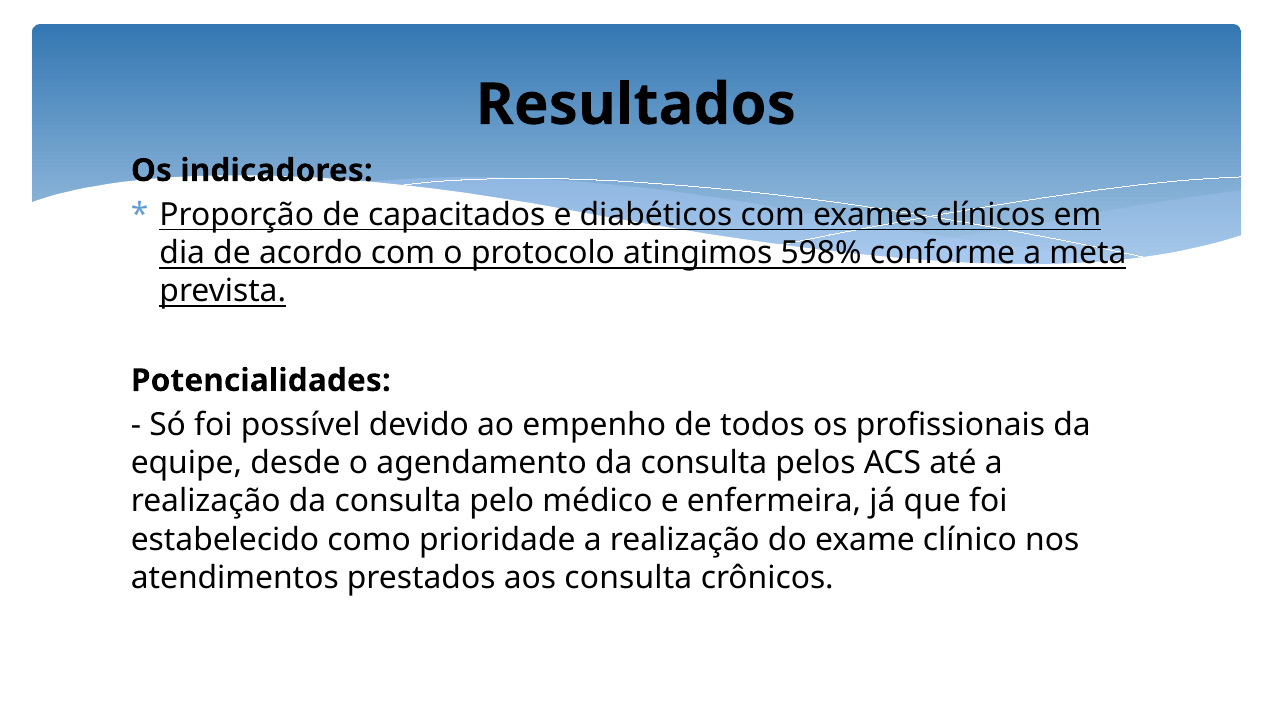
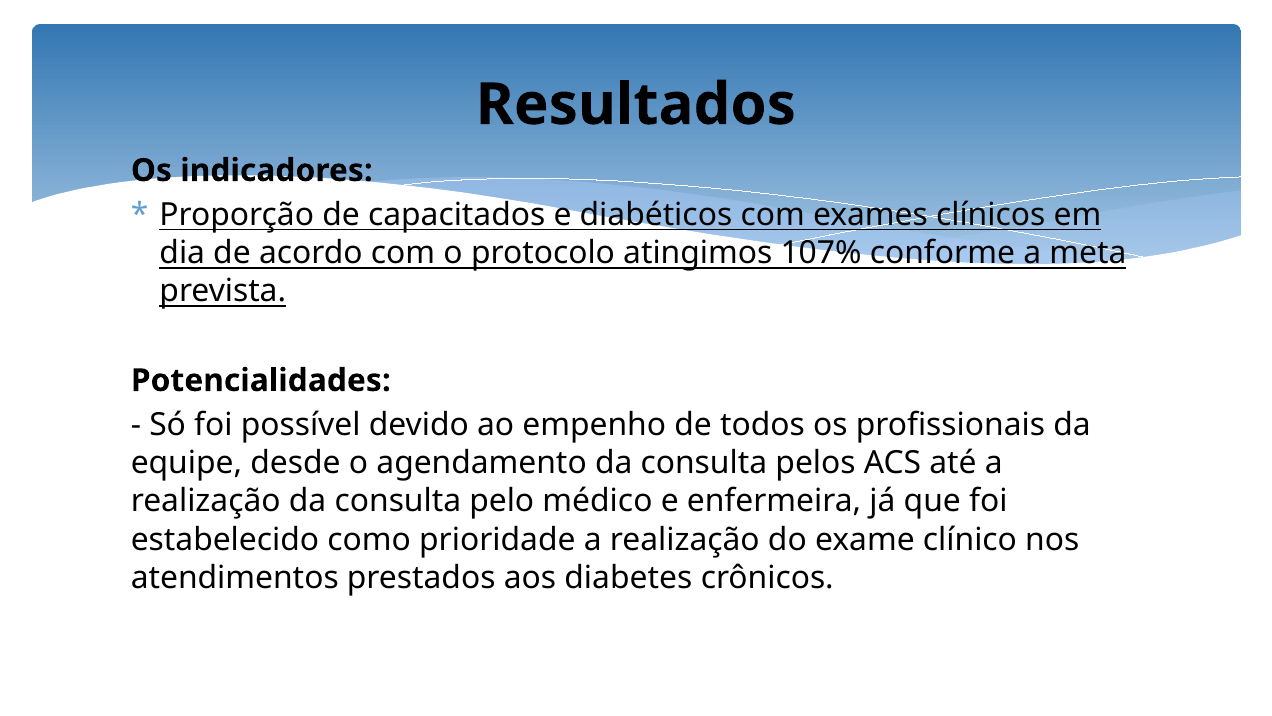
598%: 598% -> 107% (821, 253)
aos consulta: consulta -> diabetes (628, 577)
